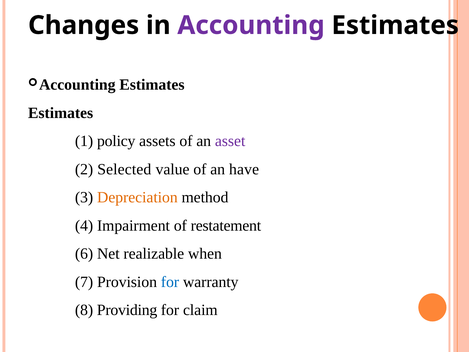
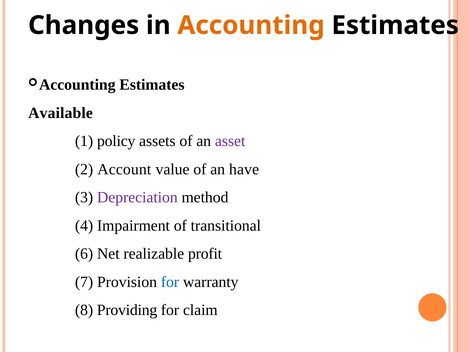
Accounting colour: purple -> orange (251, 25)
Estimates: Estimates -> Available (61, 113)
Selected: Selected -> Account (124, 169)
Depreciation colour: orange -> purple (137, 197)
restatement: restatement -> transitional (226, 225)
when: when -> profit (205, 254)
